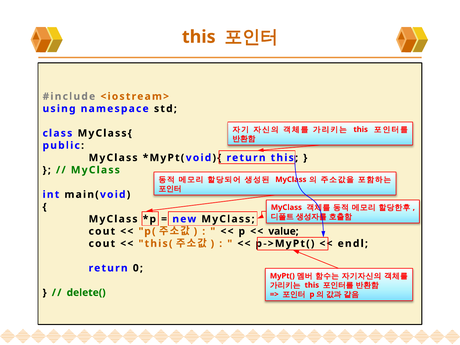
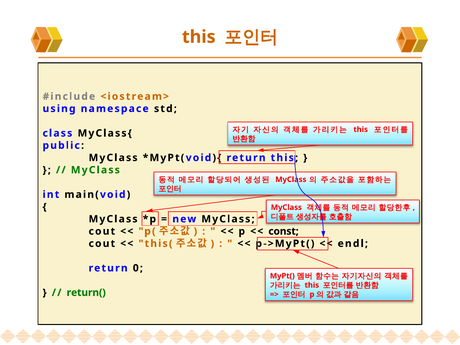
value: value -> const (283, 231)
delete(: delete( -> return( (86, 293)
